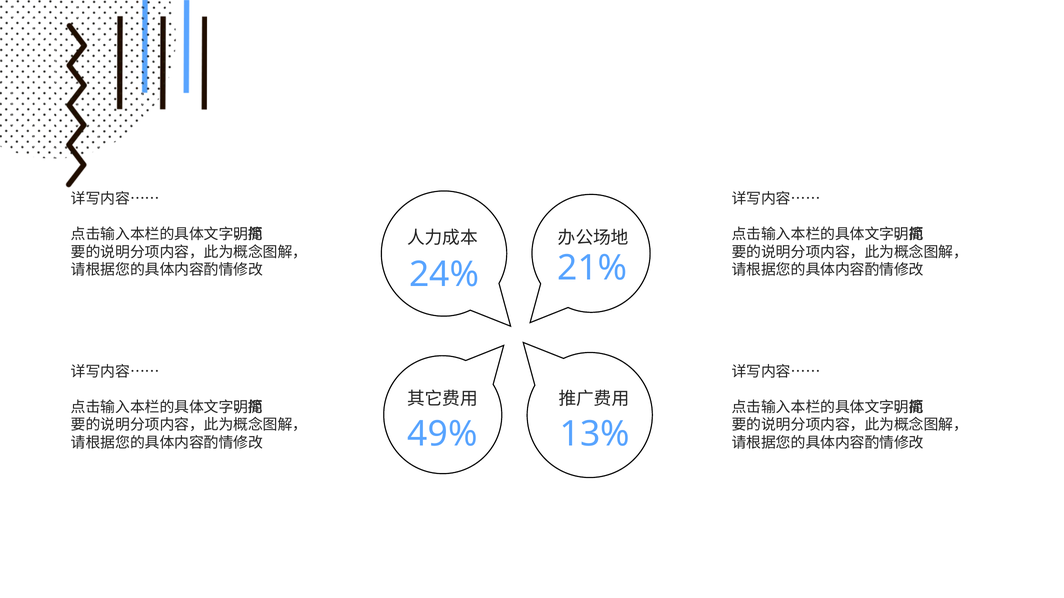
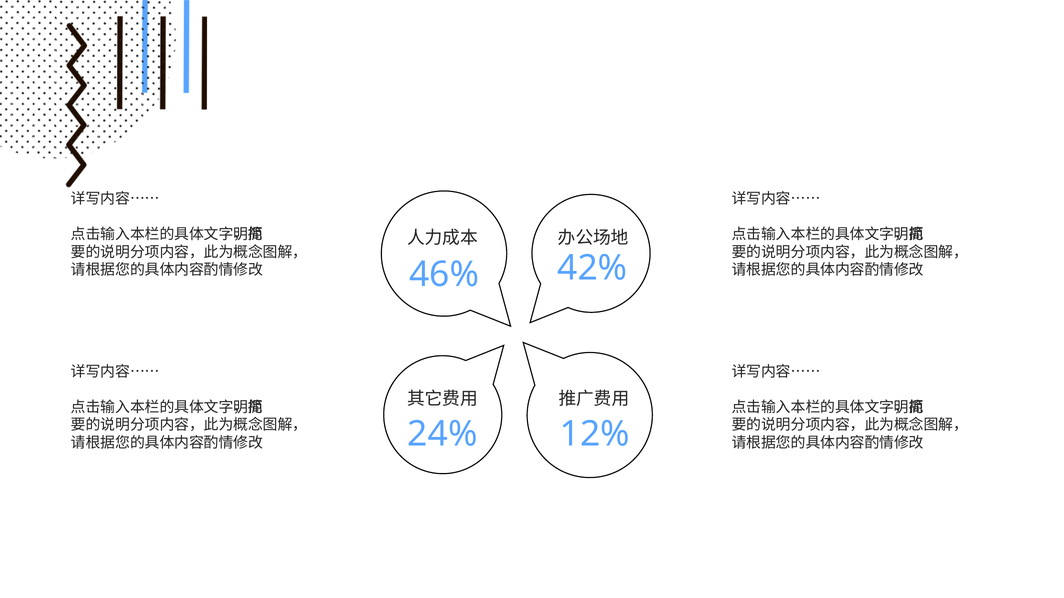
21%: 21% -> 42% (592, 268)
24%: 24% -> 46% (444, 275)
49%: 49% -> 24% (442, 434)
13%: 13% -> 12% (595, 434)
